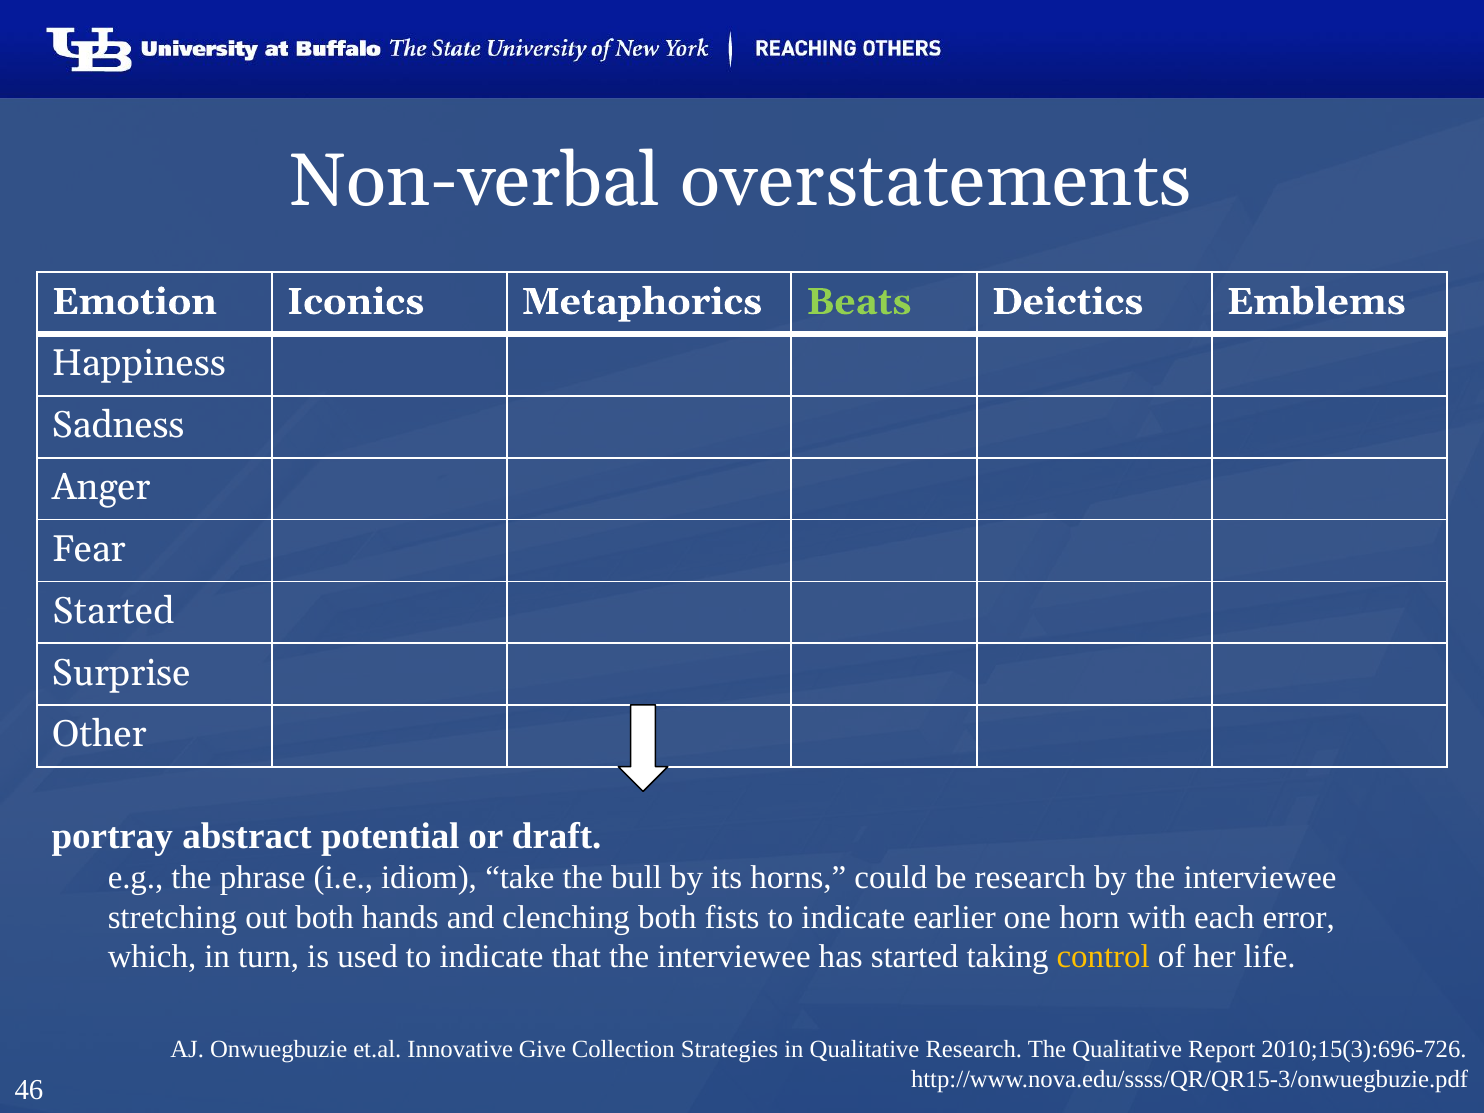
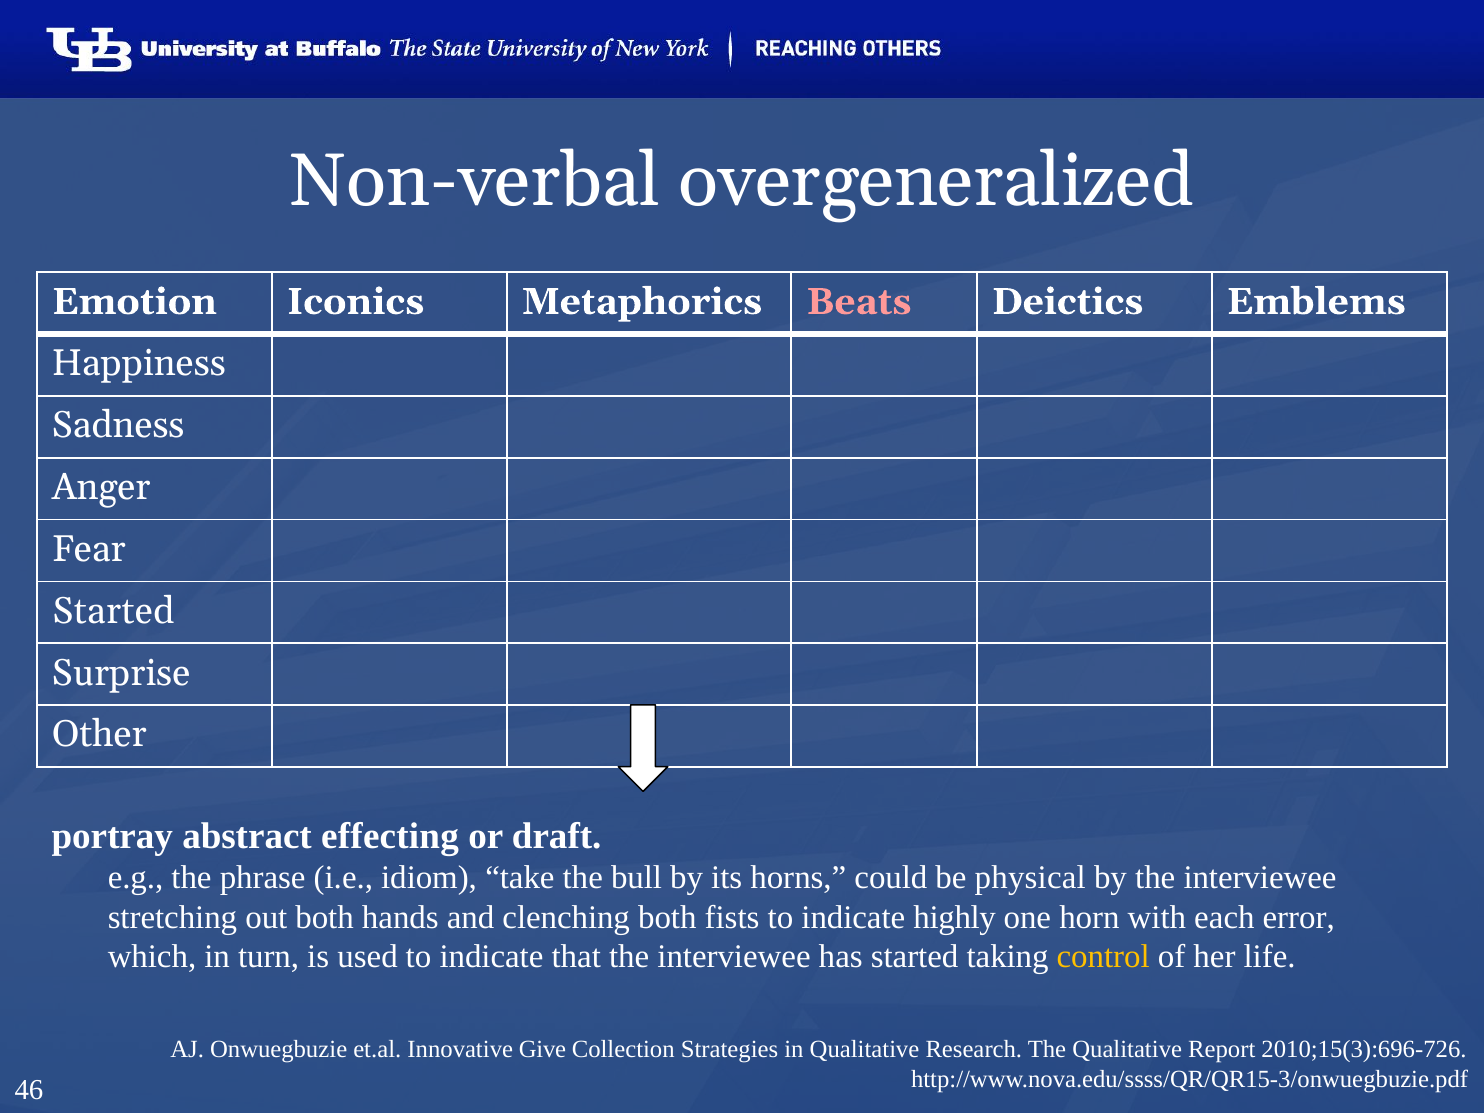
overstatements: overstatements -> overgeneralized (936, 181)
Beats colour: light green -> pink (859, 302)
potential: potential -> effecting (390, 836)
be research: research -> physical (1030, 878)
earlier: earlier -> highly (955, 917)
